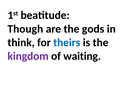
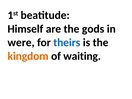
Though: Though -> Himself (25, 29)
think: think -> were (21, 43)
kingdom colour: purple -> orange (28, 56)
